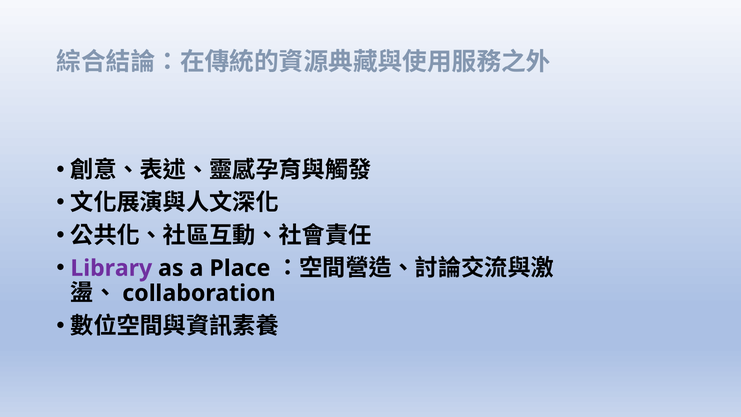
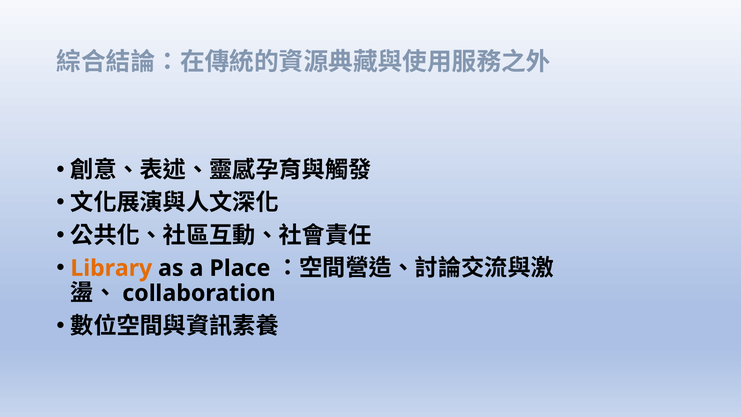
Library colour: purple -> orange (111, 268)
